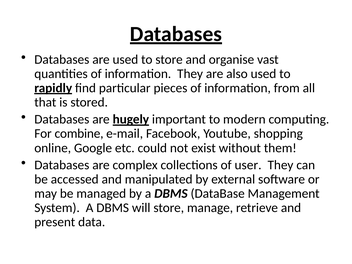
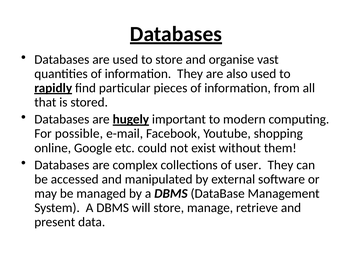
combine: combine -> possible (79, 134)
